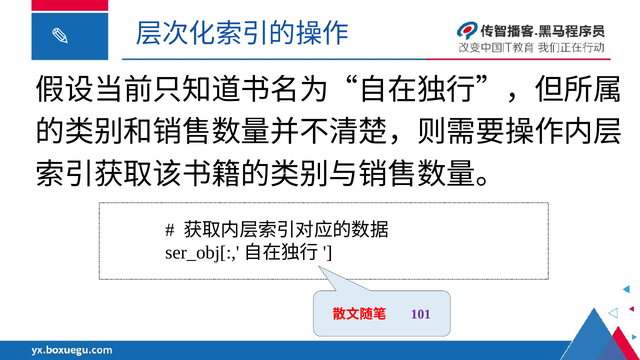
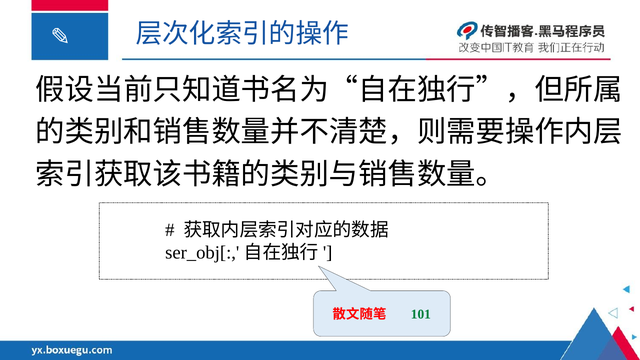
101 colour: purple -> green (421, 314)
